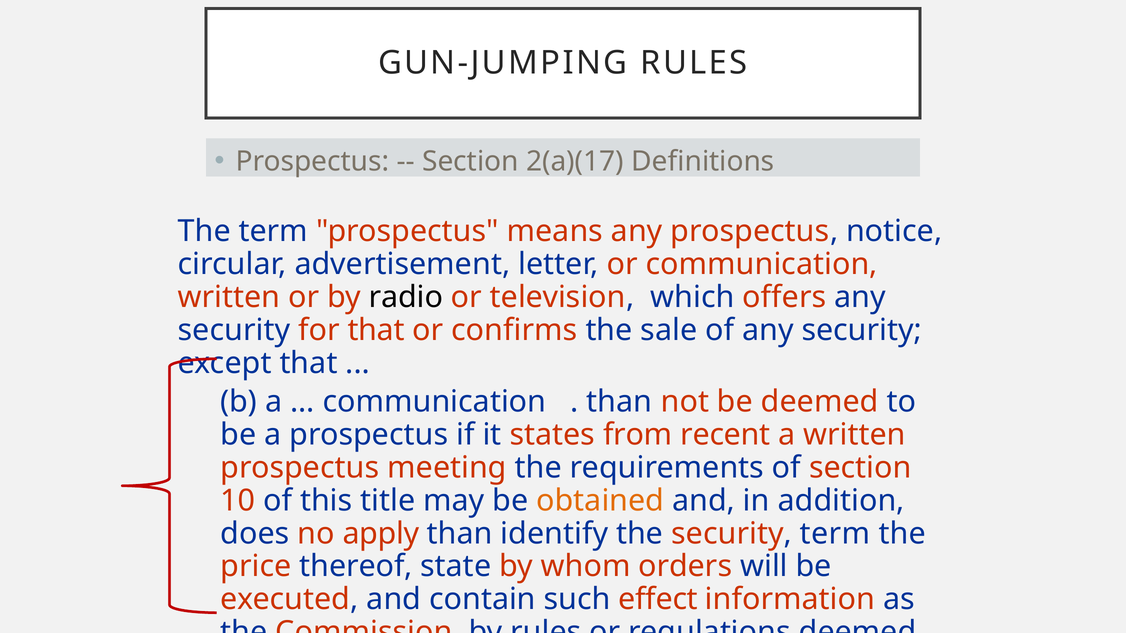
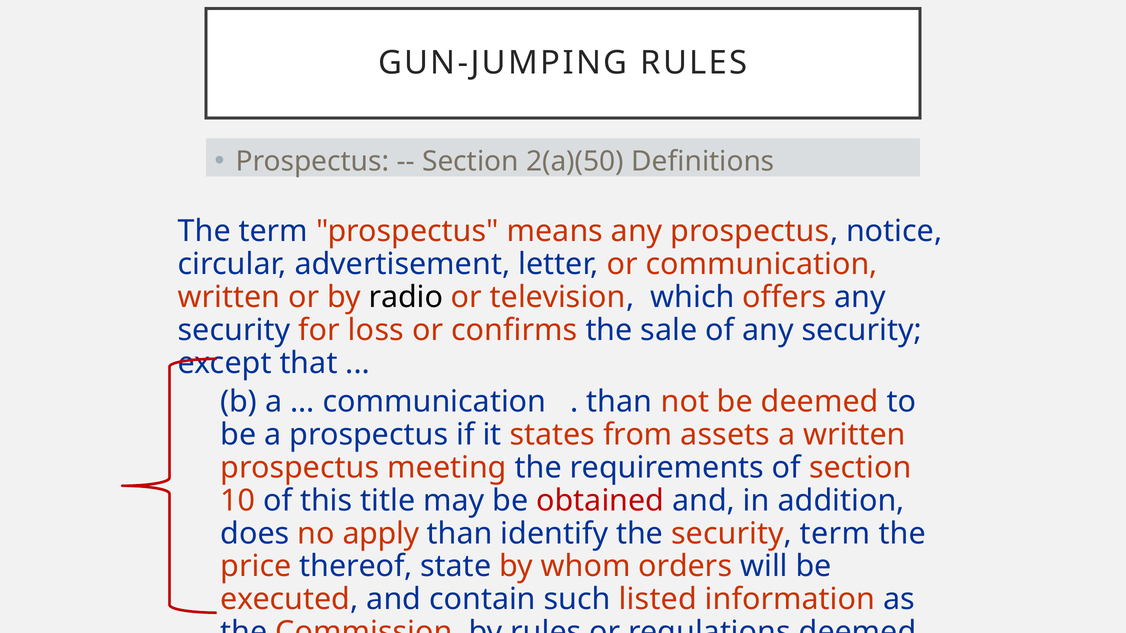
2(a)(17: 2(a)(17 -> 2(a)(50 (575, 162)
for that: that -> loss (376, 330)
recent: recent -> assets (725, 435)
obtained colour: orange -> red (600, 501)
effect: effect -> listed (658, 600)
